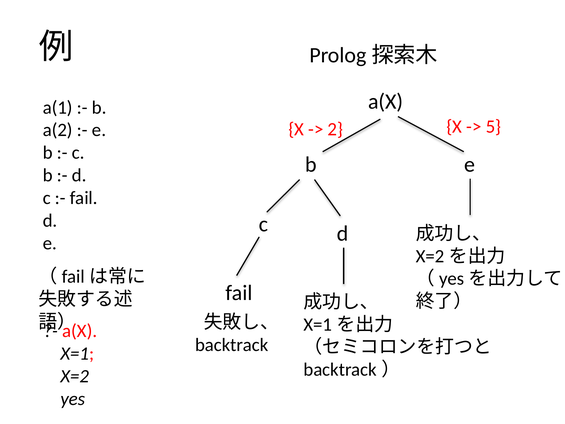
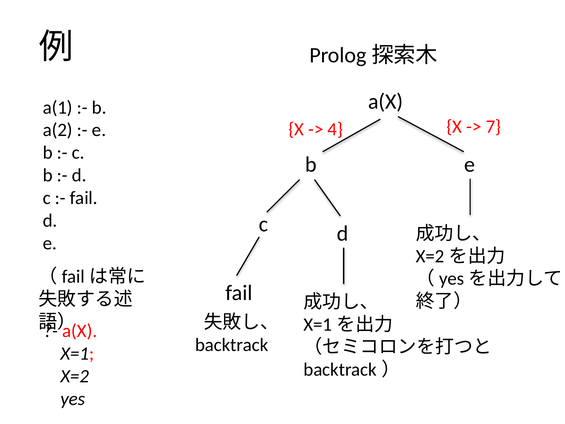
5: 5 -> 7 (493, 127)
2: 2 -> 4 (335, 129)
